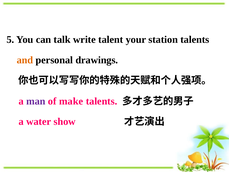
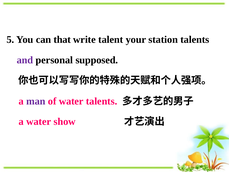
talk: talk -> that (62, 40)
and colour: orange -> purple (25, 60)
drawings: drawings -> supposed (97, 60)
of make: make -> water (71, 101)
